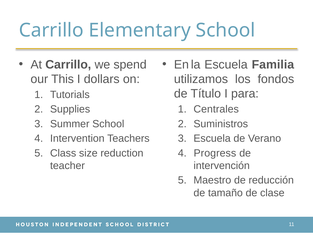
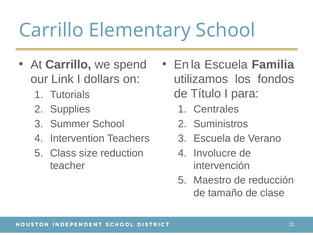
This: This -> Link (62, 79)
Progress: Progress -> Involucre (215, 153)
